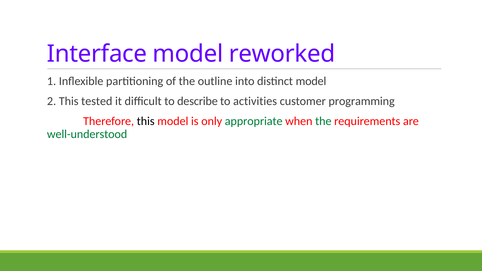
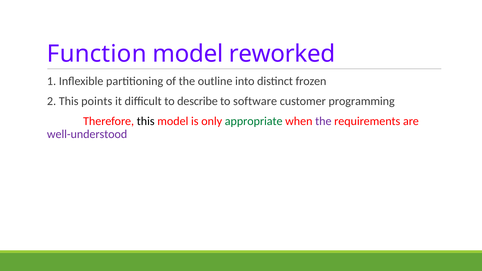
Interface: Interface -> Function (97, 54)
distinct model: model -> frozen (311, 81)
tested: tested -> points (97, 101)
activities: activities -> software (255, 101)
the colour: green -> purple (323, 121)
well-understood colour: green -> purple (87, 134)
